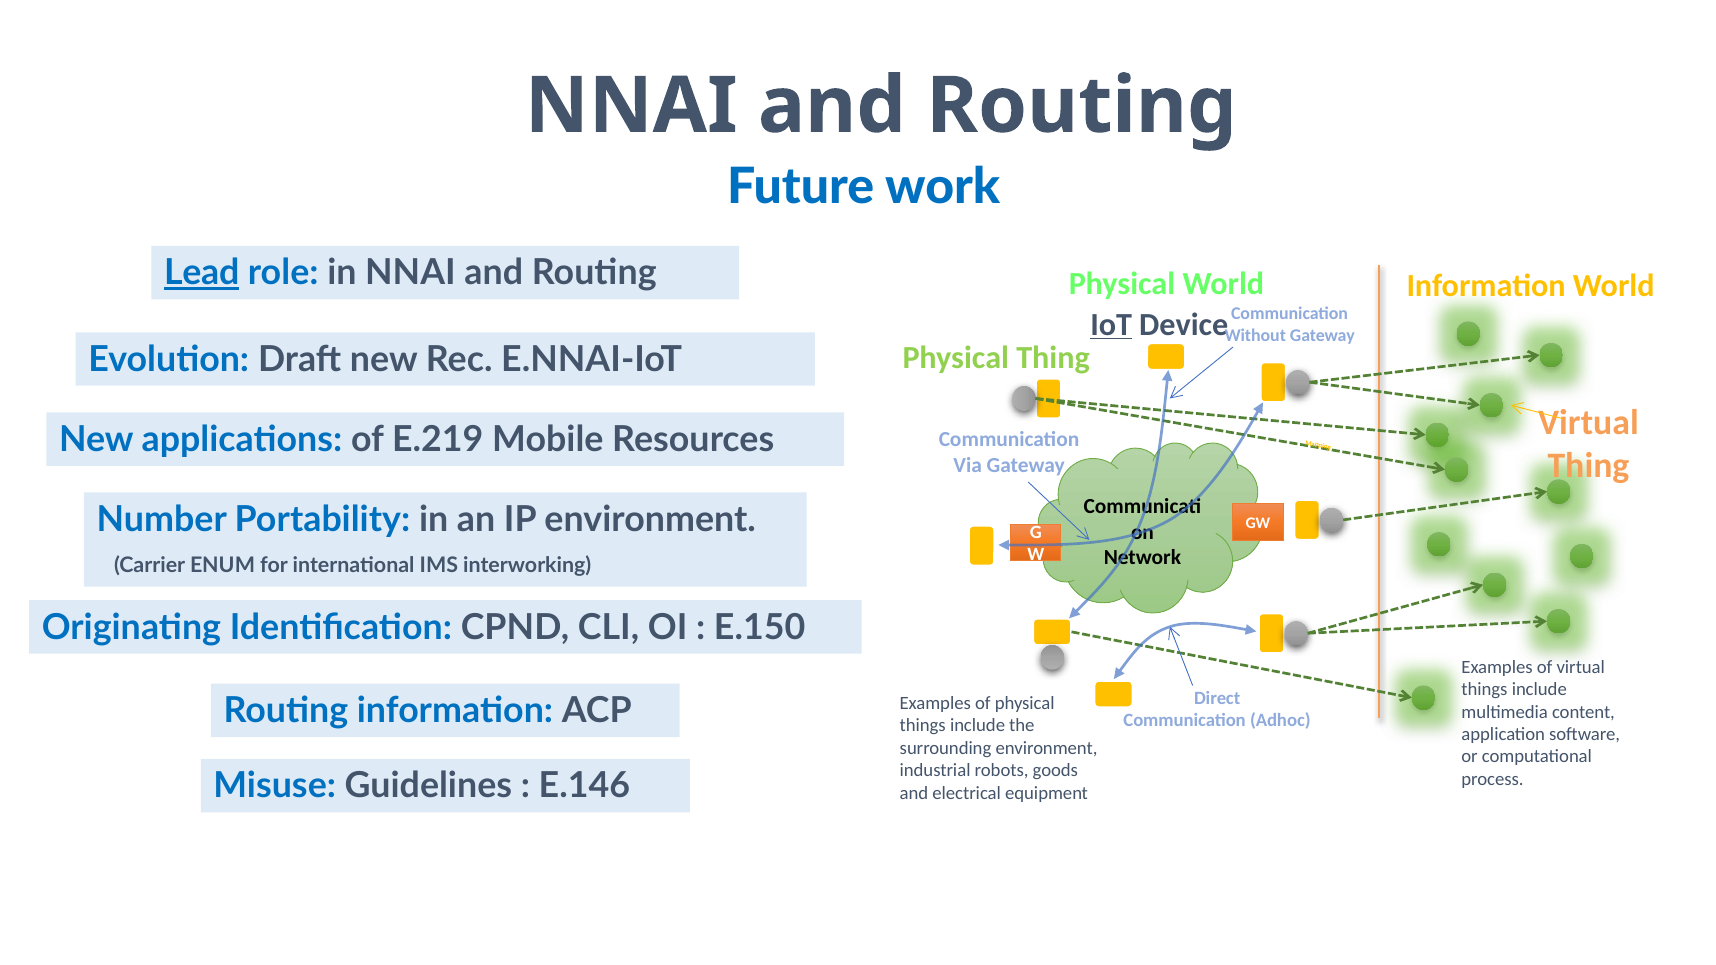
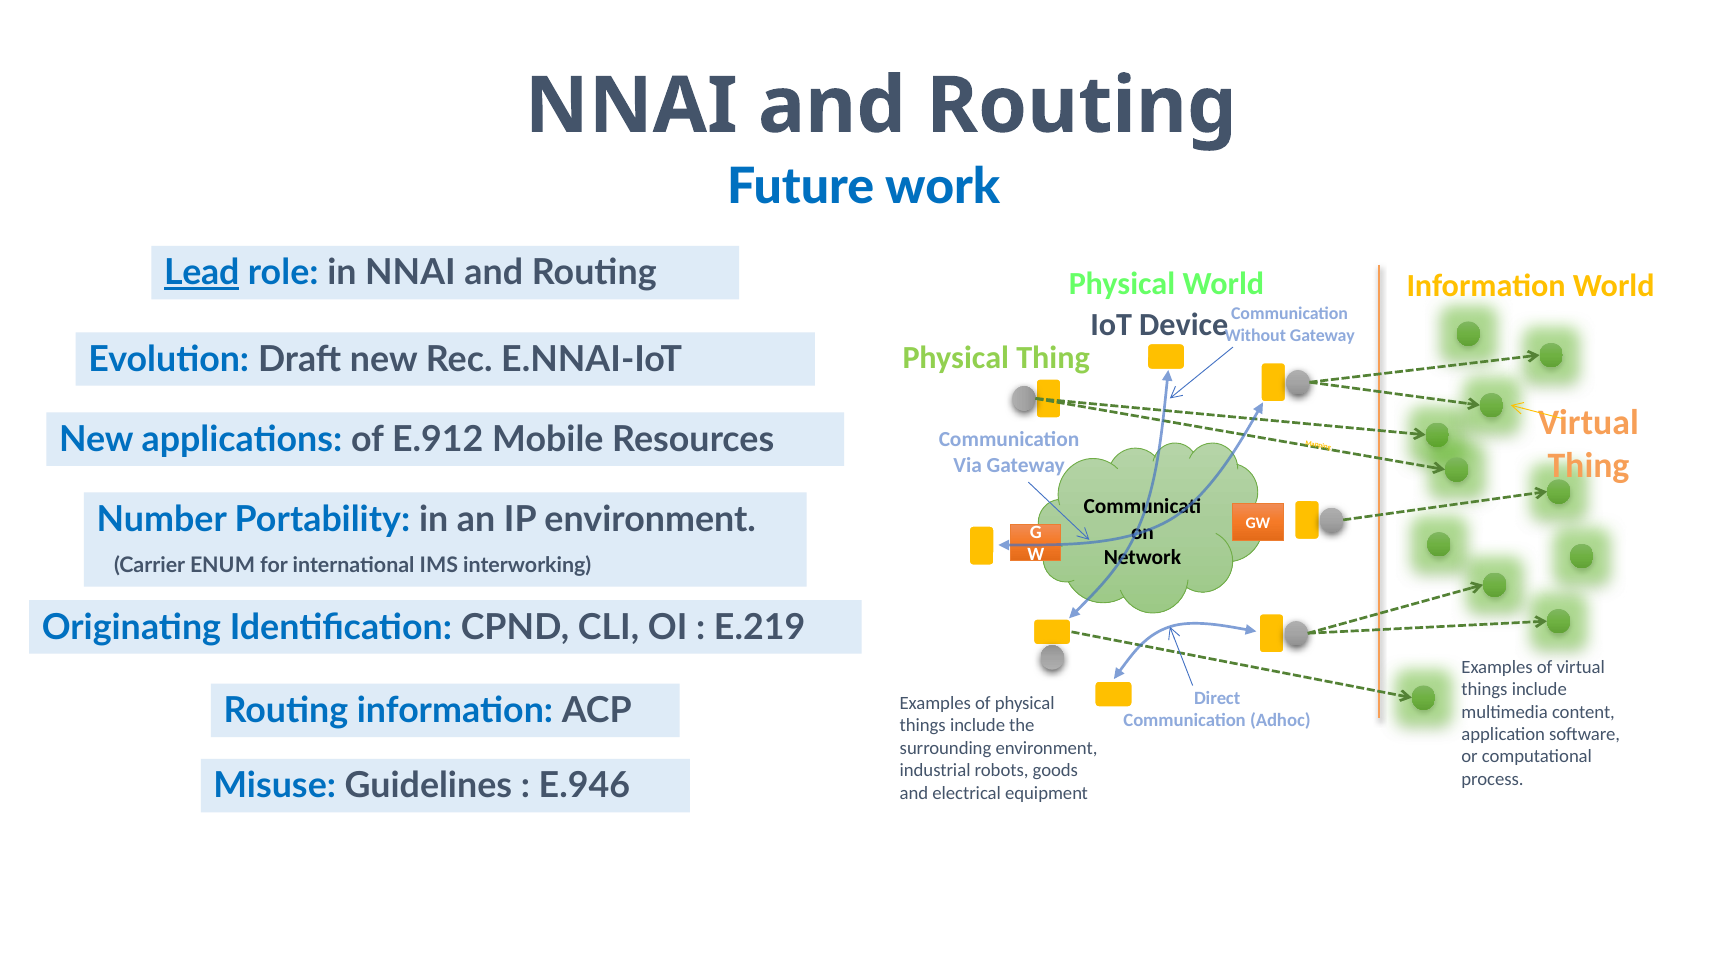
IoT underline: present -> none (1111, 325)
E.219: E.219 -> E.912 (438, 440)
E.150: E.150 -> E.219 (760, 627)
E.146: E.146 -> E.946 (584, 786)
